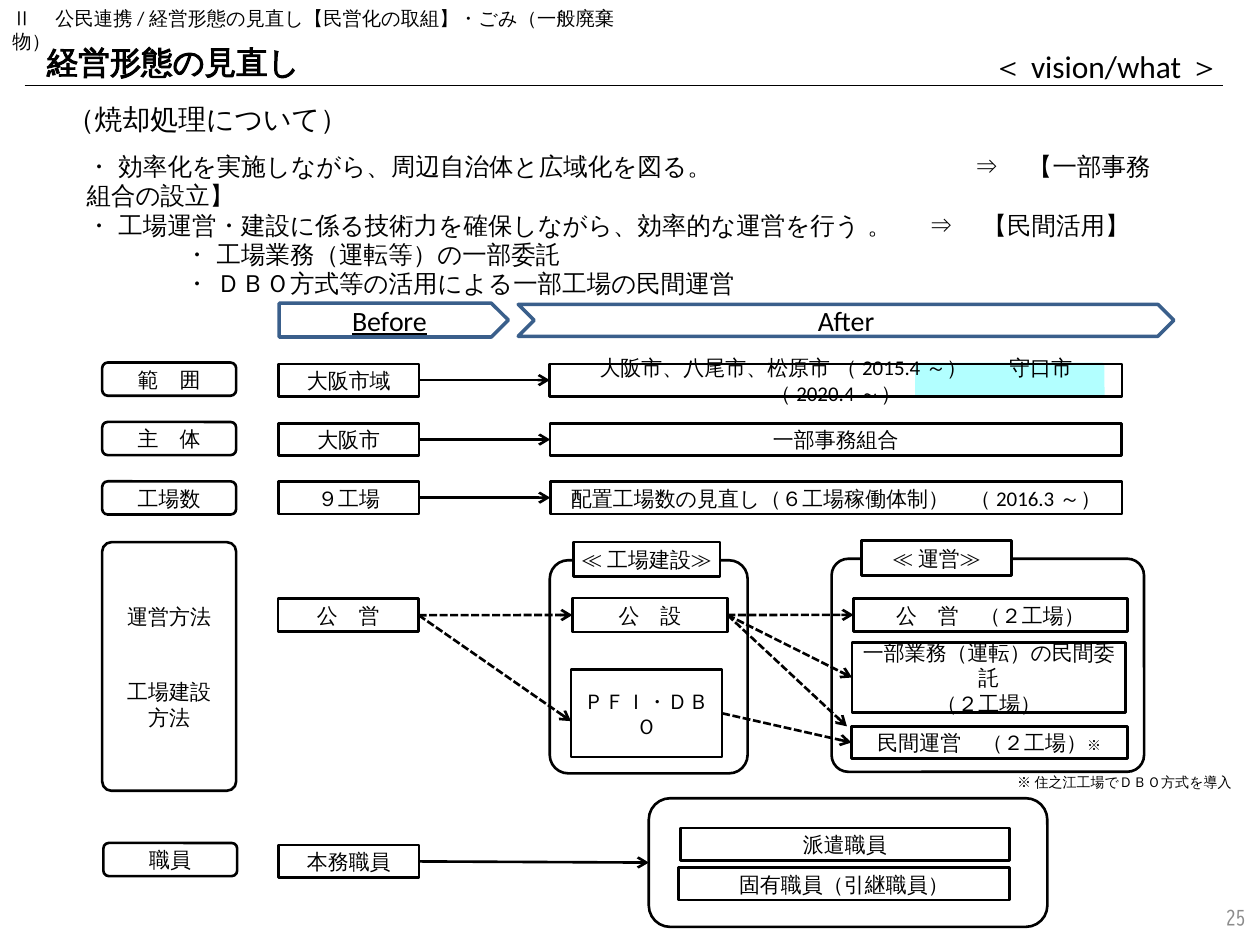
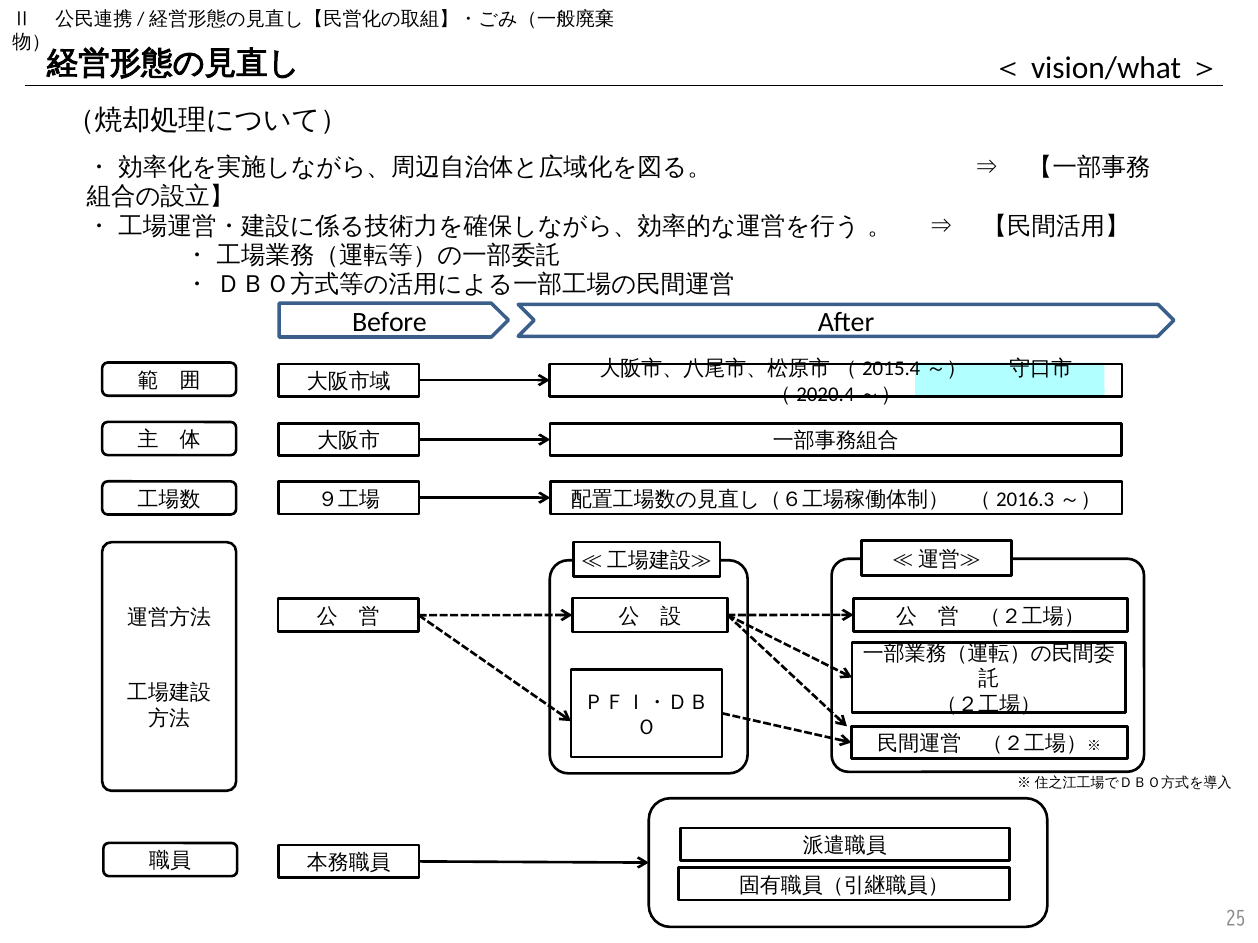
Before underline: present -> none (390, 322)
